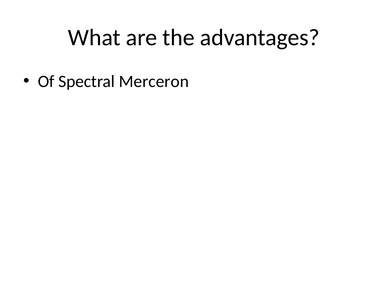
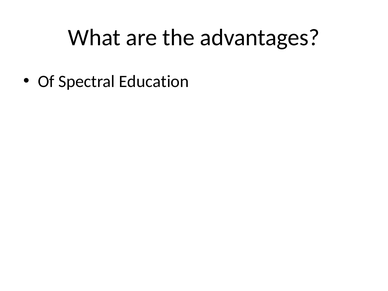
Merceron: Merceron -> Education (154, 81)
